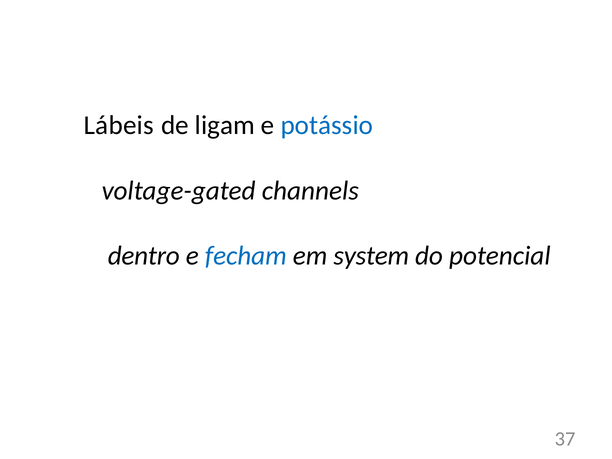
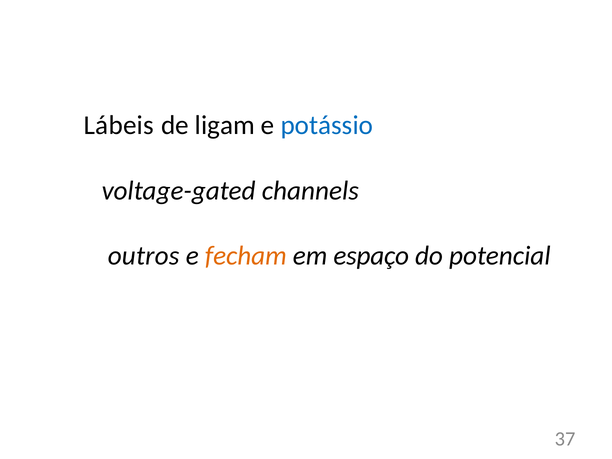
dentro: dentro -> outros (144, 256)
fecham colour: blue -> orange (246, 256)
system: system -> espaço (371, 256)
